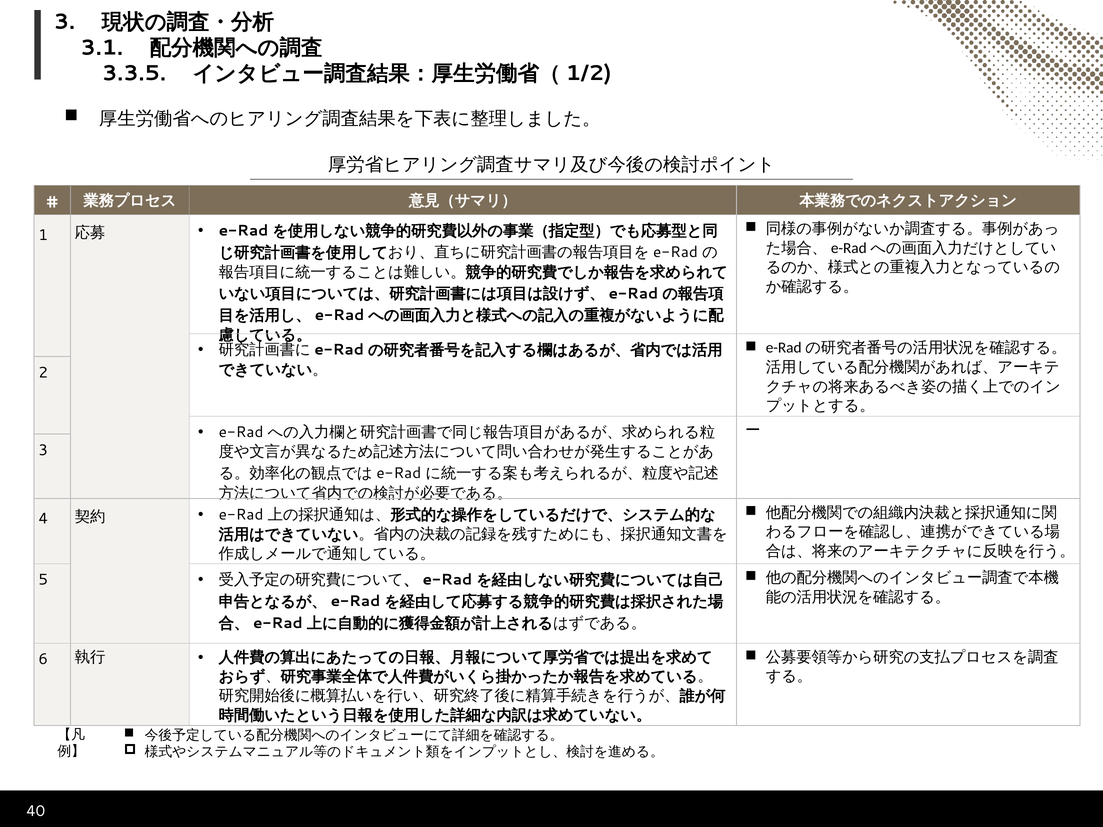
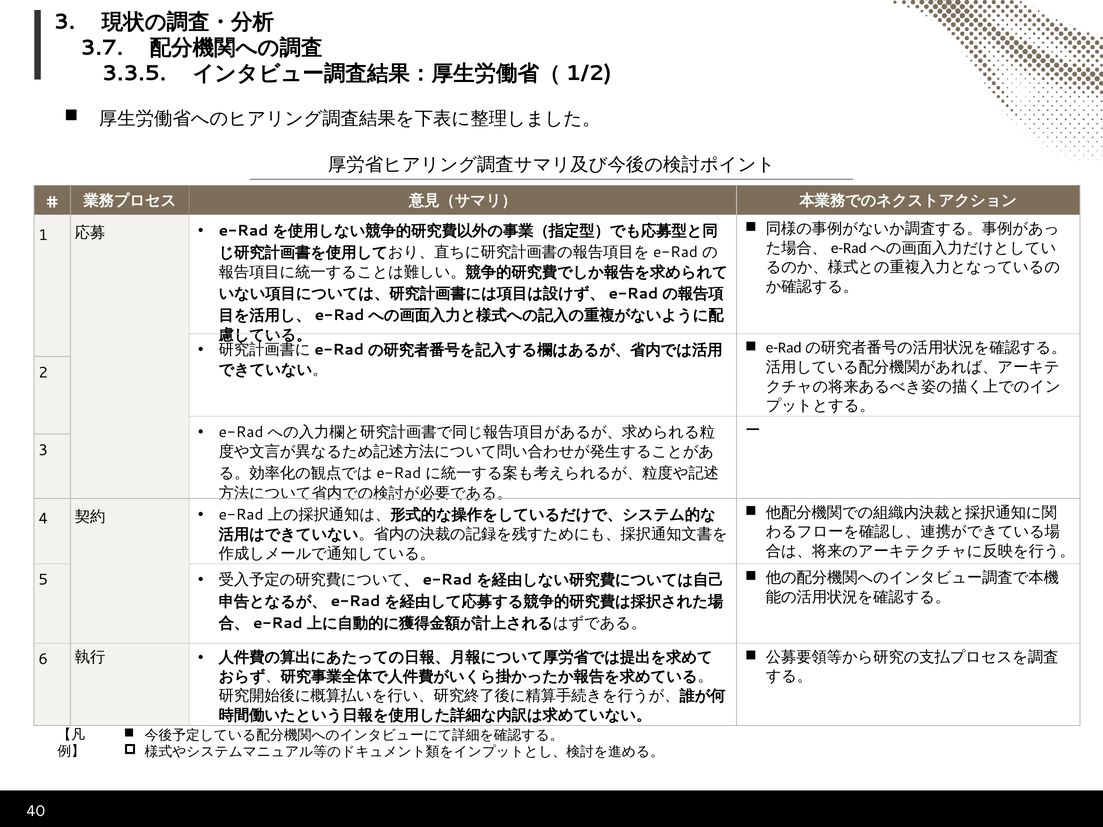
3.1: 3.1 -> 3.7 (102, 48)
